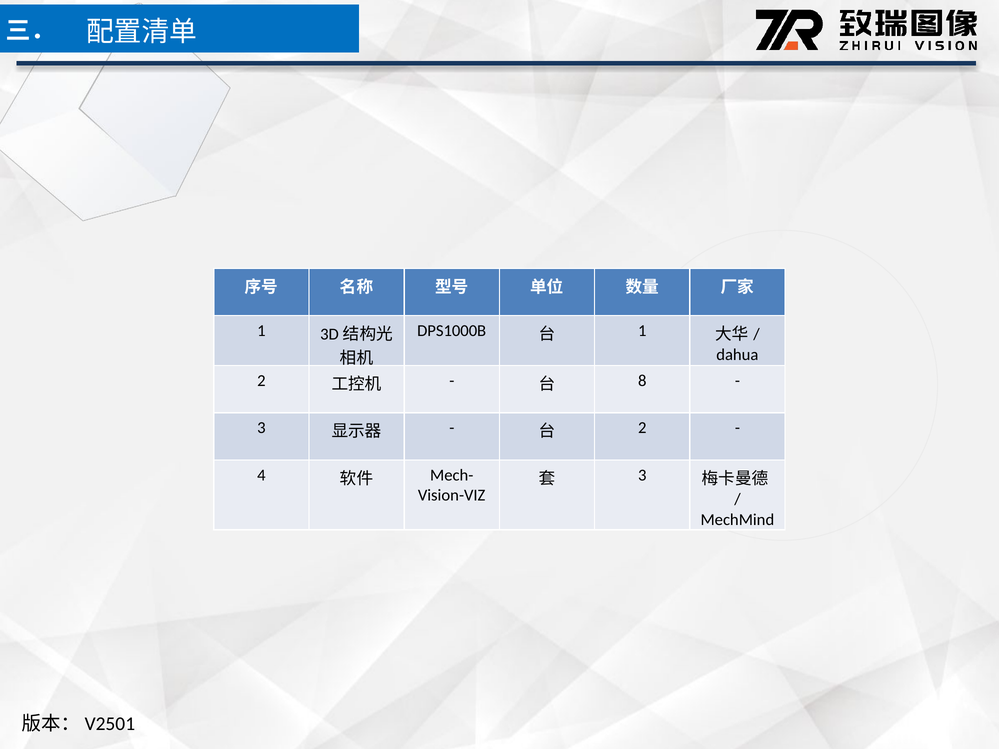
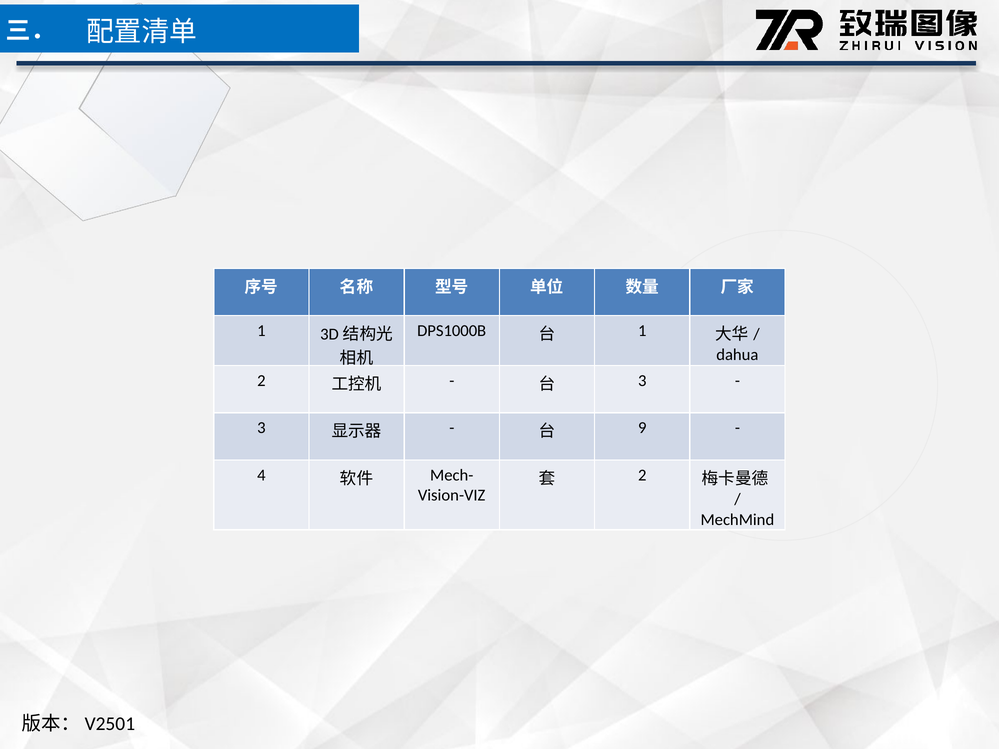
8: 8 -> 3 (642, 381)
2: 2 -> 9 (642, 428)
3: 3 -> 2 (642, 475)
